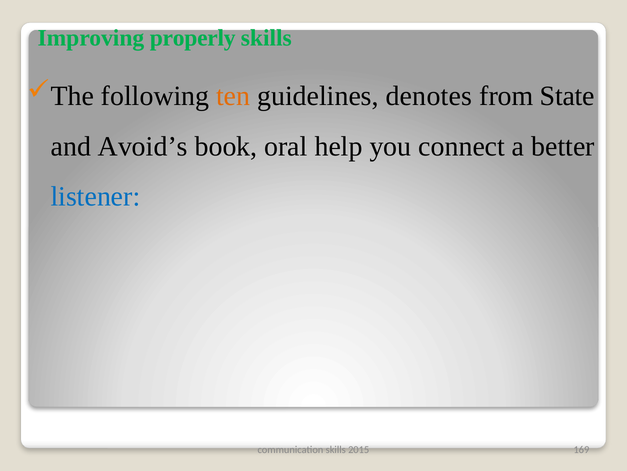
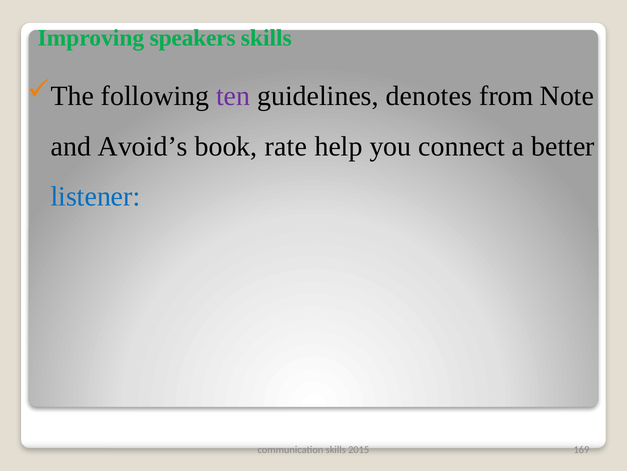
properly: properly -> speakers (193, 38)
ten colour: orange -> purple (233, 96)
State: State -> Note (567, 96)
oral: oral -> rate (286, 146)
